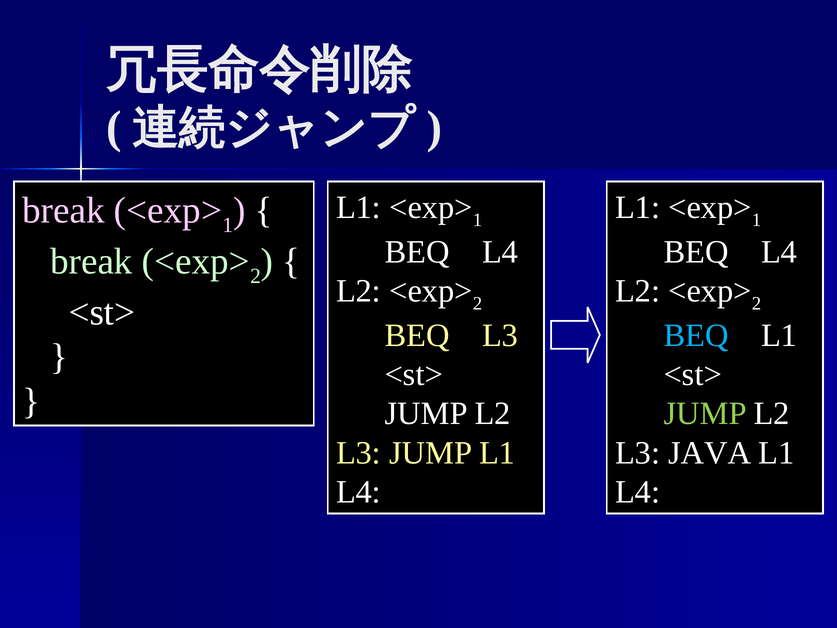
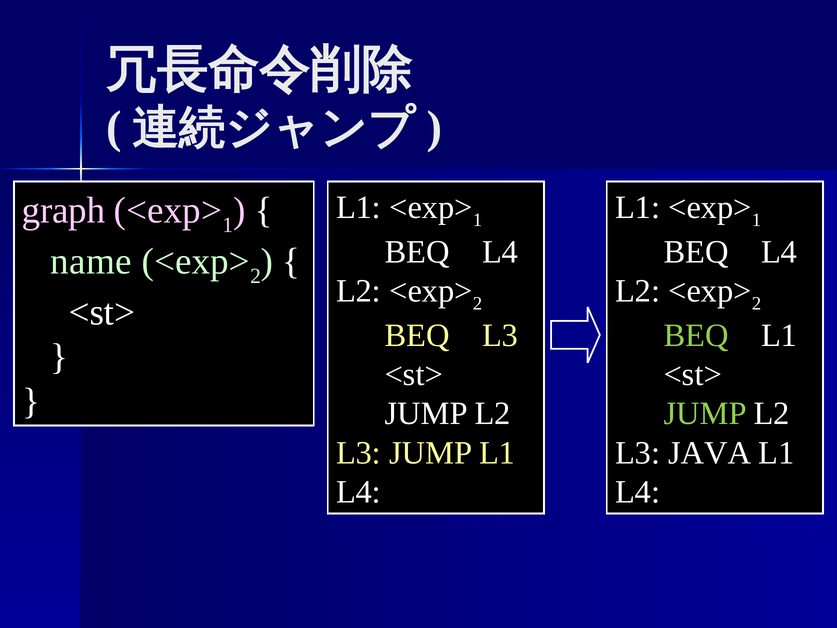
break: break -> graph (64, 211)
break: break -> name (91, 261)
BEQ colour: light blue -> light green (696, 335)
